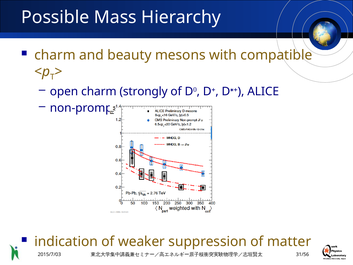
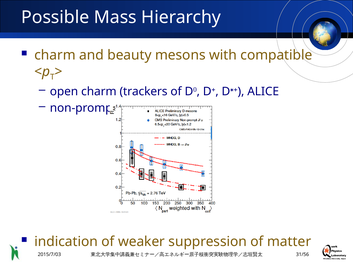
strongly: strongly -> trackers (144, 91)
